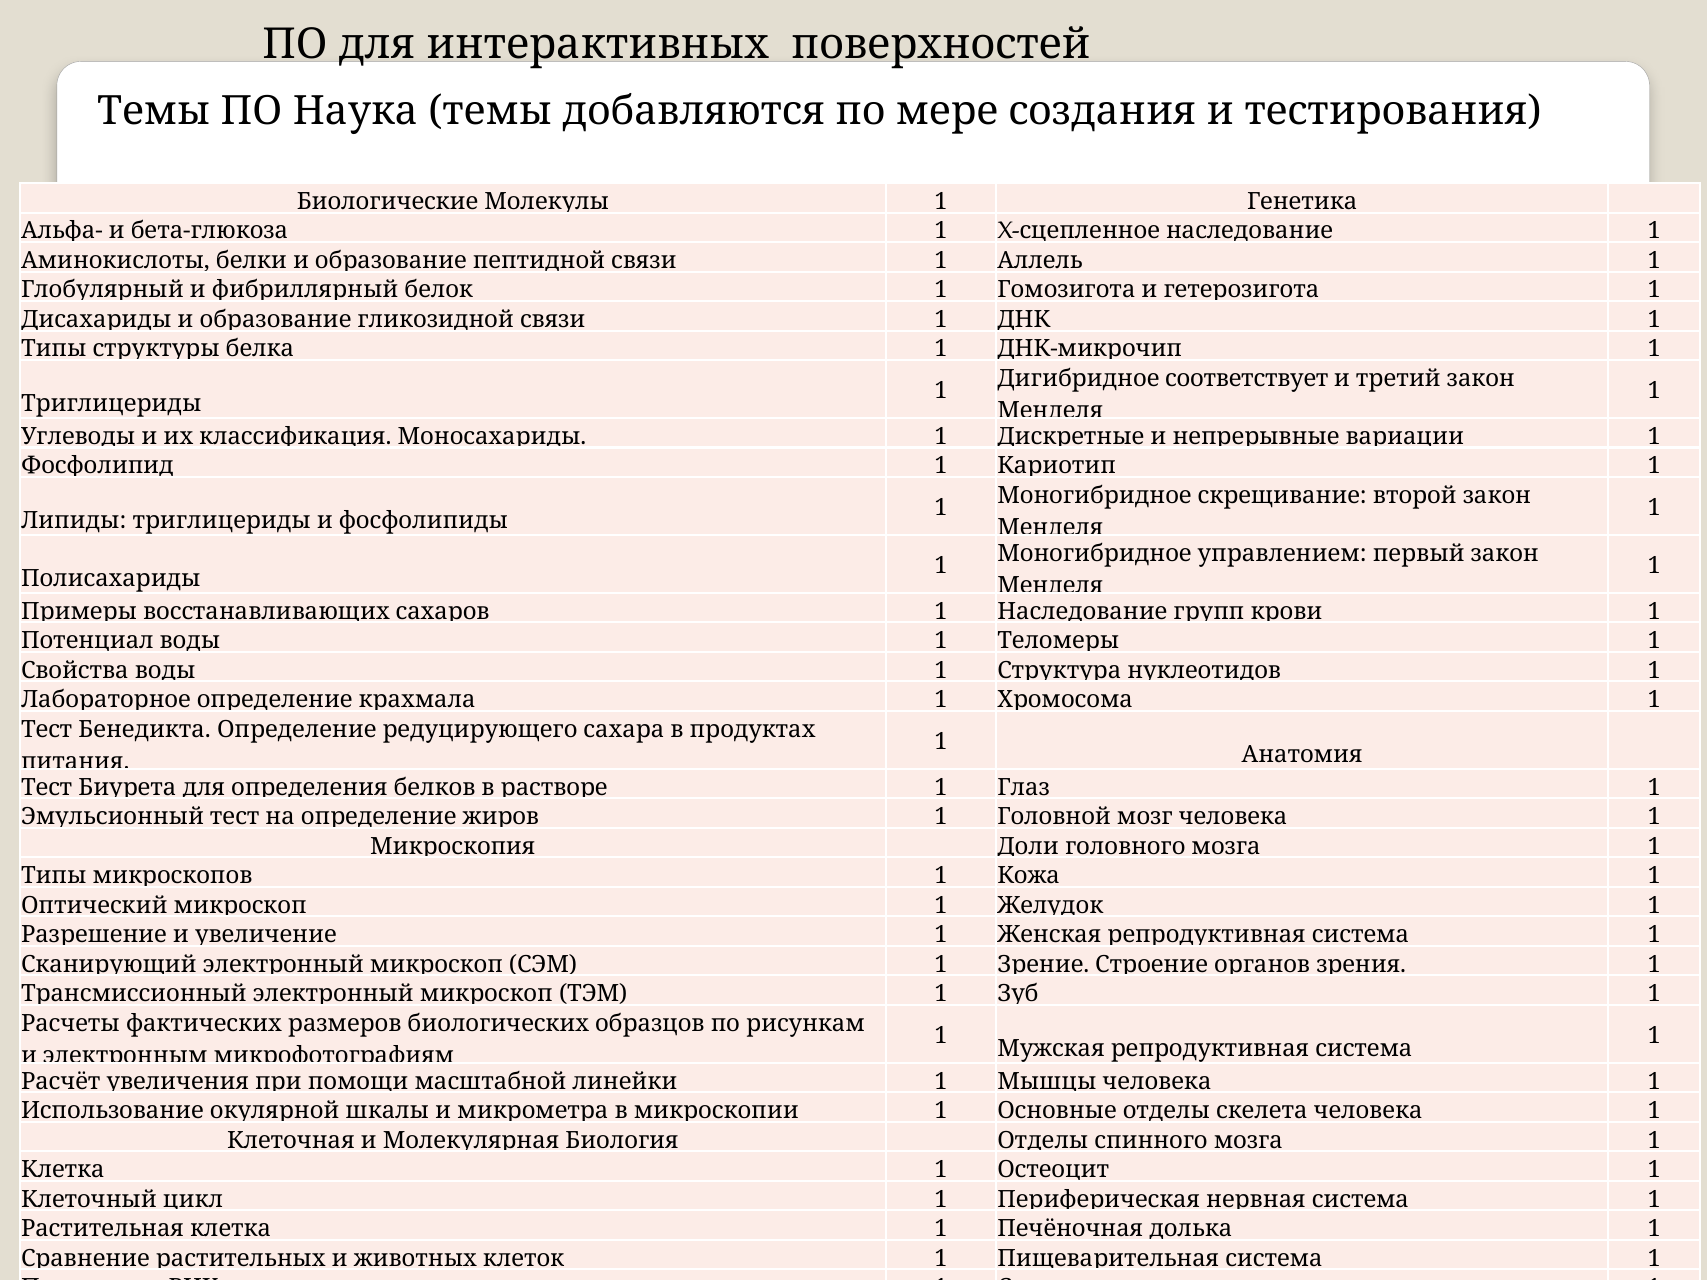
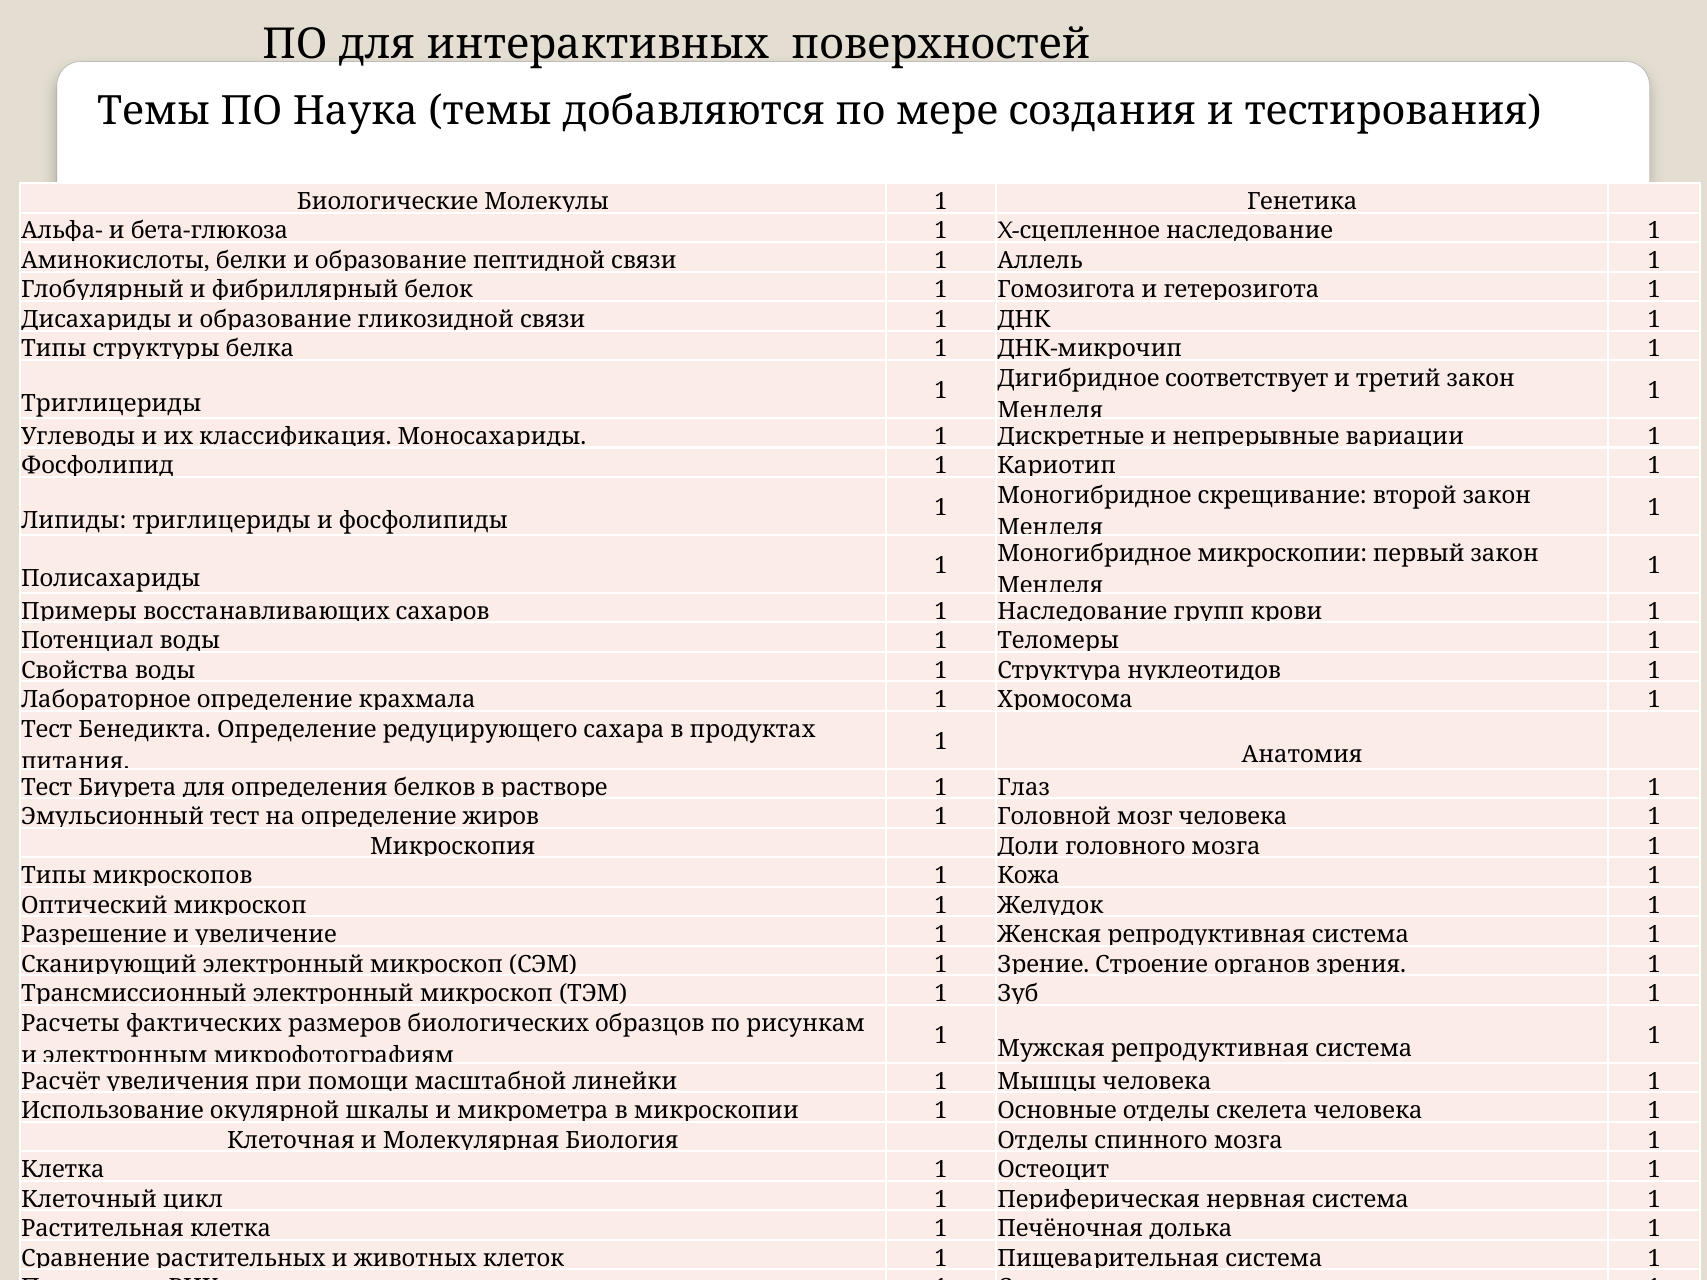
Моногибридное управлением: управлением -> микроскопии (1282, 553)
